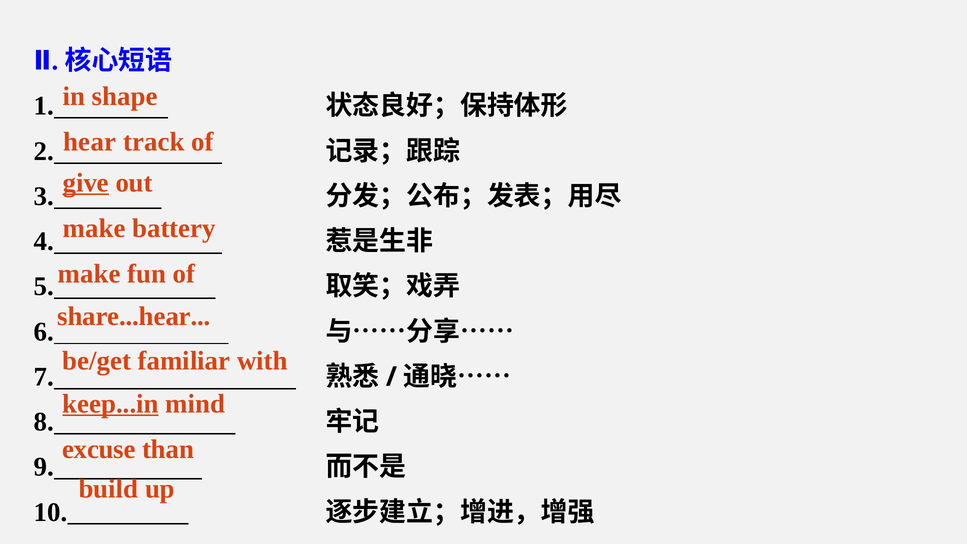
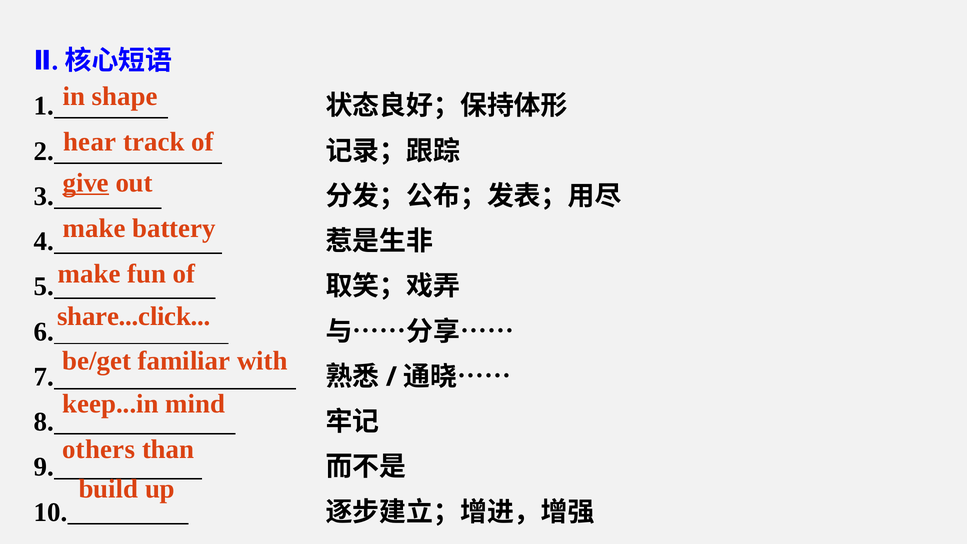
share...hear: share...hear -> share...click (134, 316)
keep...in underline: present -> none (111, 404)
excuse: excuse -> others (99, 449)
